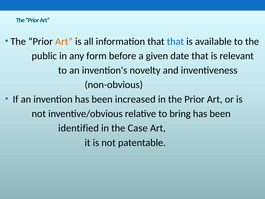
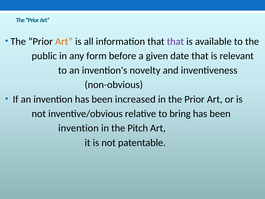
that colour: blue -> purple (175, 41)
identified: identified -> invention (78, 128)
Case: Case -> Pitch (138, 128)
